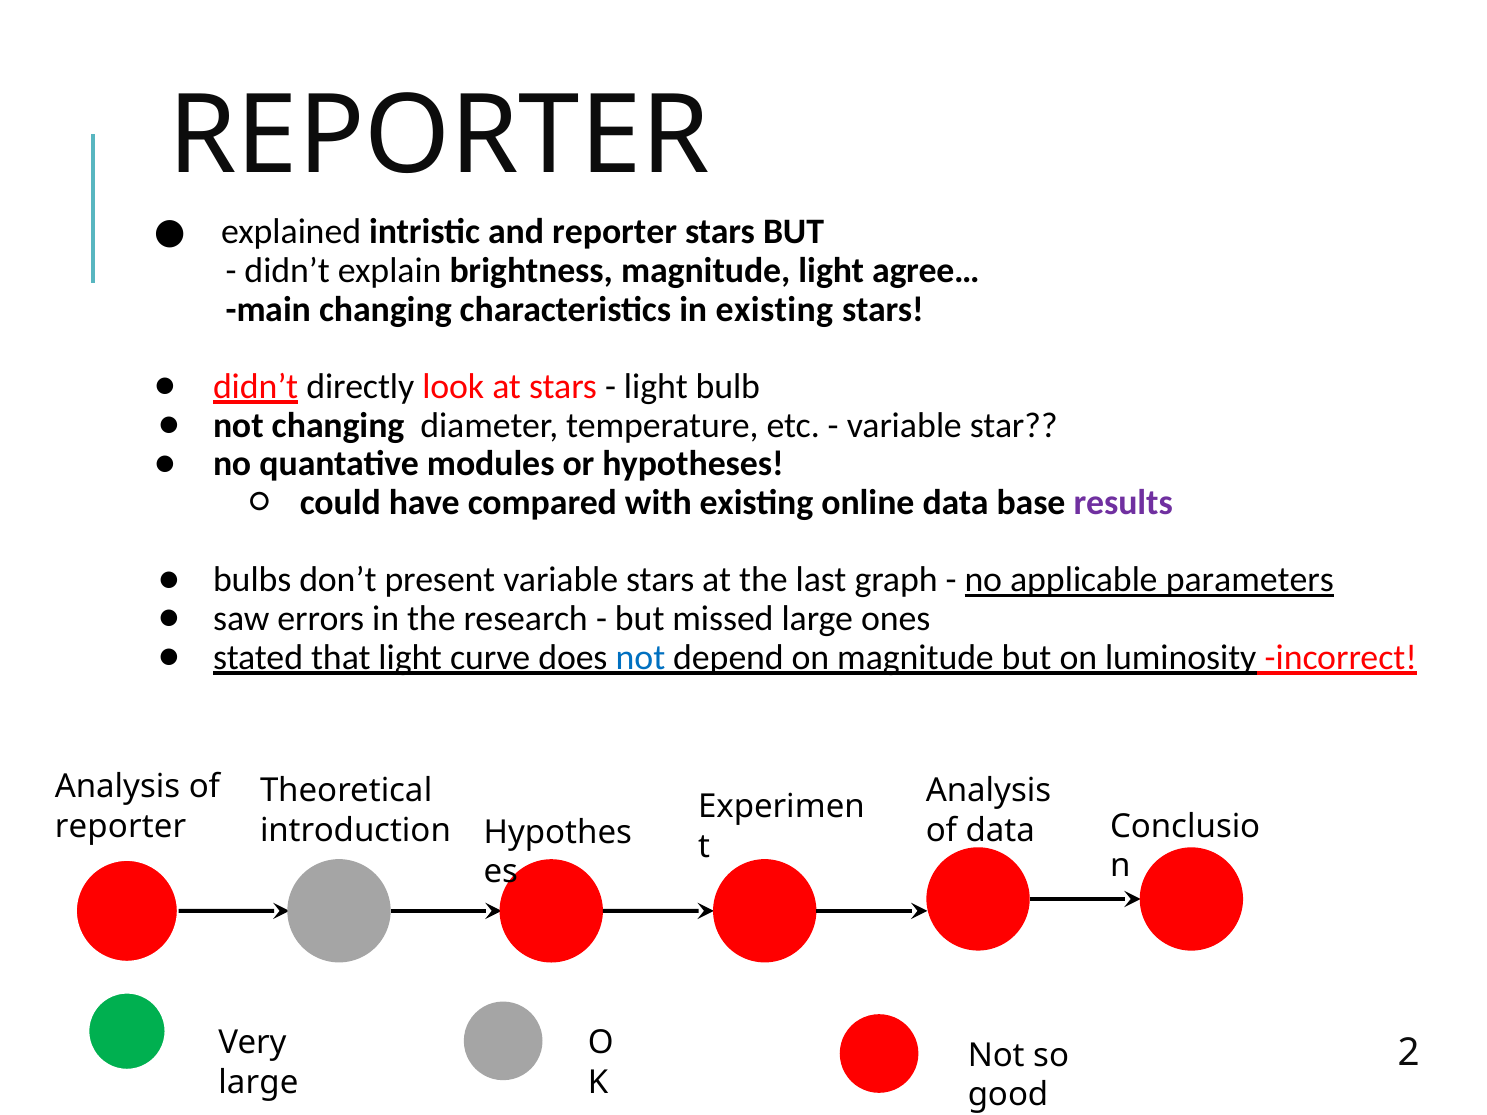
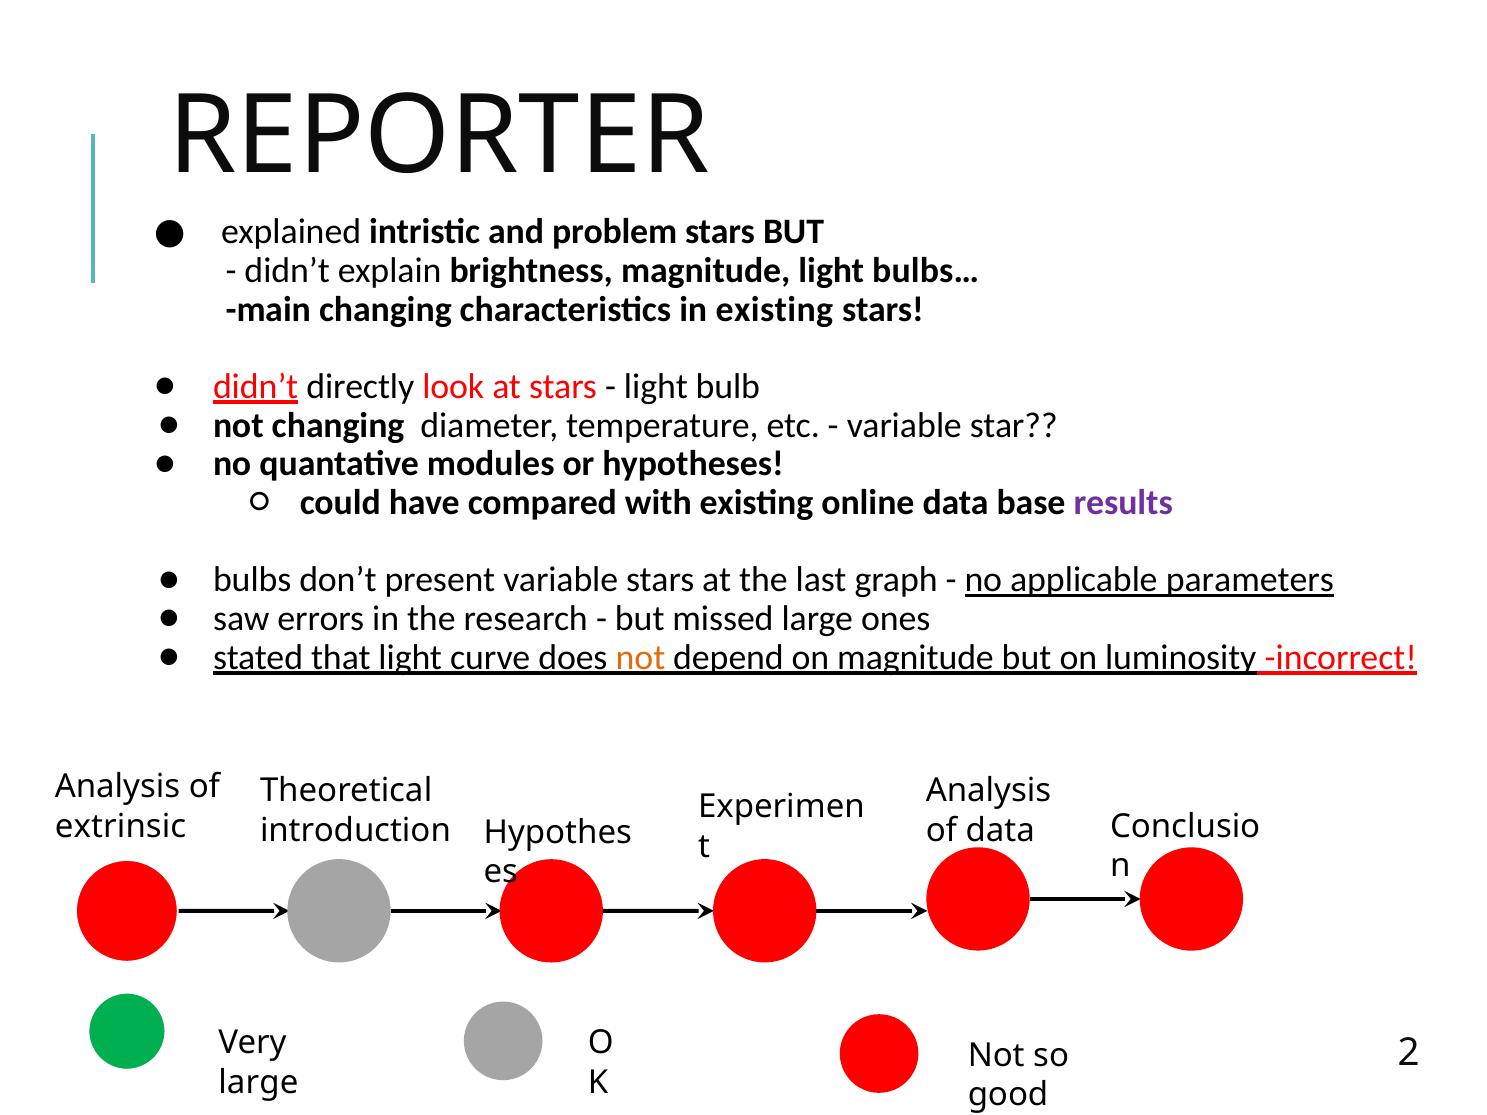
and reporter: reporter -> problem (615, 232)
agree…: agree… -> bulbs… (926, 271)
not colour: blue -> orange (640, 658)
reporter: reporter -> extrinsic (121, 826)
